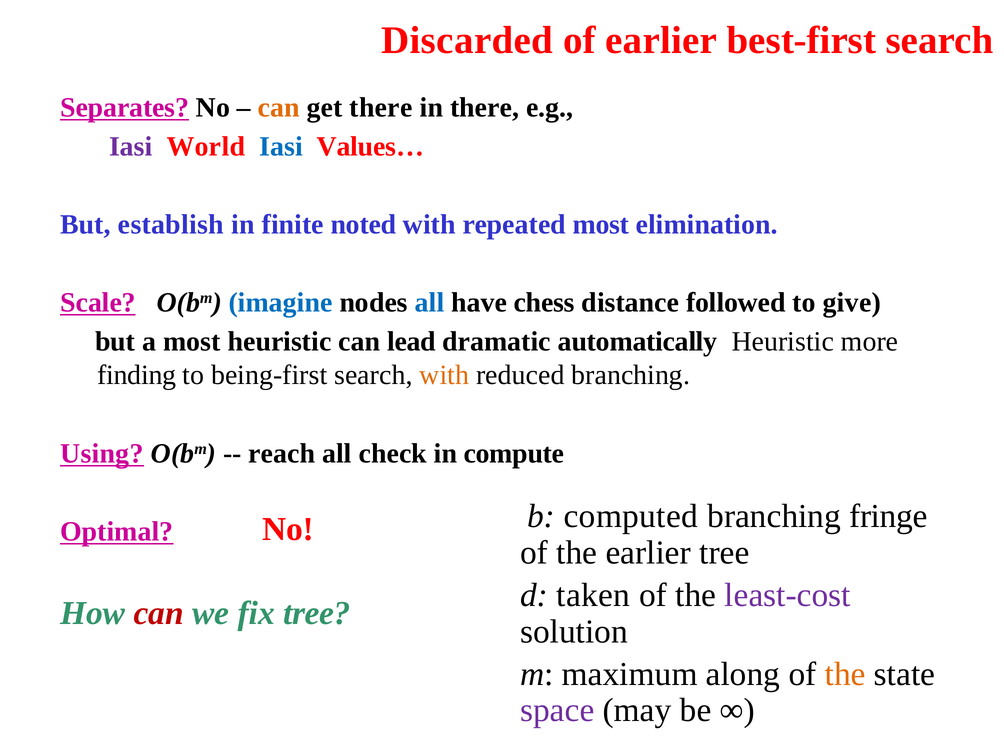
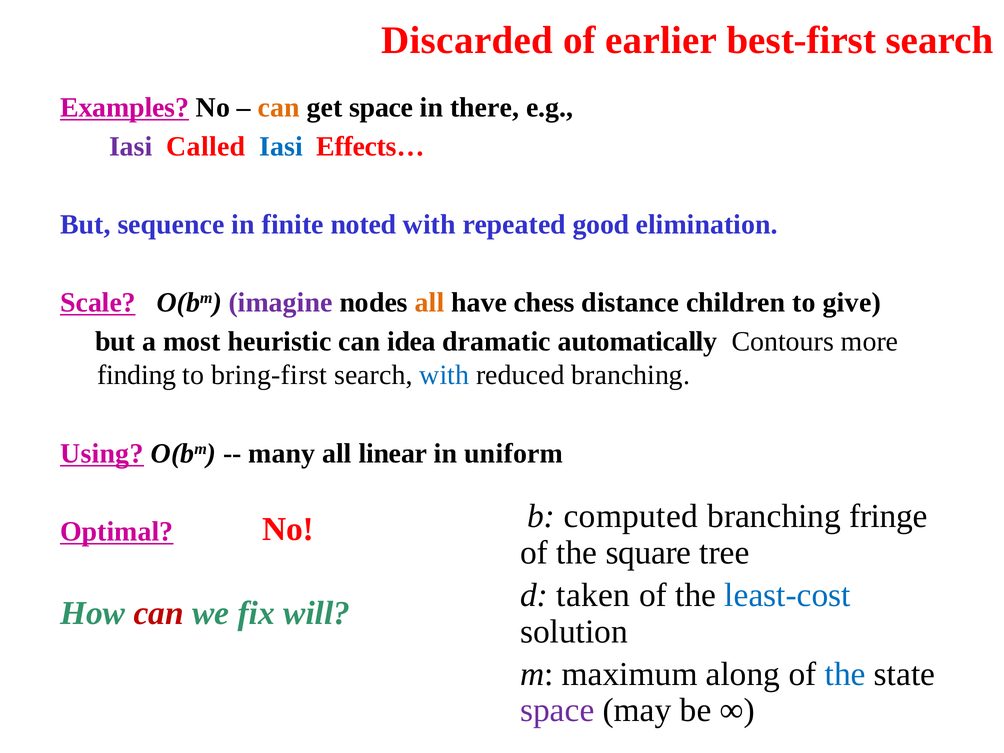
Separates: Separates -> Examples (125, 107)
get there: there -> space (381, 107)
World: World -> Called (206, 146)
Values…: Values… -> Effects… (370, 146)
establish: establish -> sequence (171, 225)
repeated most: most -> good (601, 225)
imagine colour: blue -> purple (281, 303)
all colour: blue -> orange (430, 303)
followed: followed -> children (736, 303)
lead: lead -> idea (412, 342)
Heuristic: Heuristic -> Contours (783, 342)
being-first: being-first -> bring-first (269, 375)
with colour: orange -> blue (444, 375)
reach: reach -> many (282, 453)
check: check -> linear (393, 453)
compute: compute -> uniform (514, 453)
the earlier: earlier -> square (648, 553)
least-cost colour: purple -> blue (788, 595)
fix tree: tree -> will (317, 613)
the colour: orange -> blue (845, 674)
